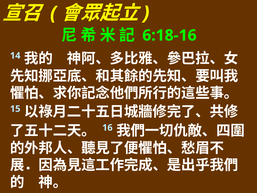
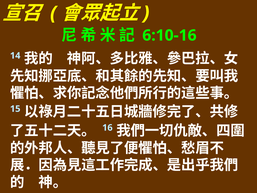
6:18-16: 6:18-16 -> 6:10-16 (169, 35)
